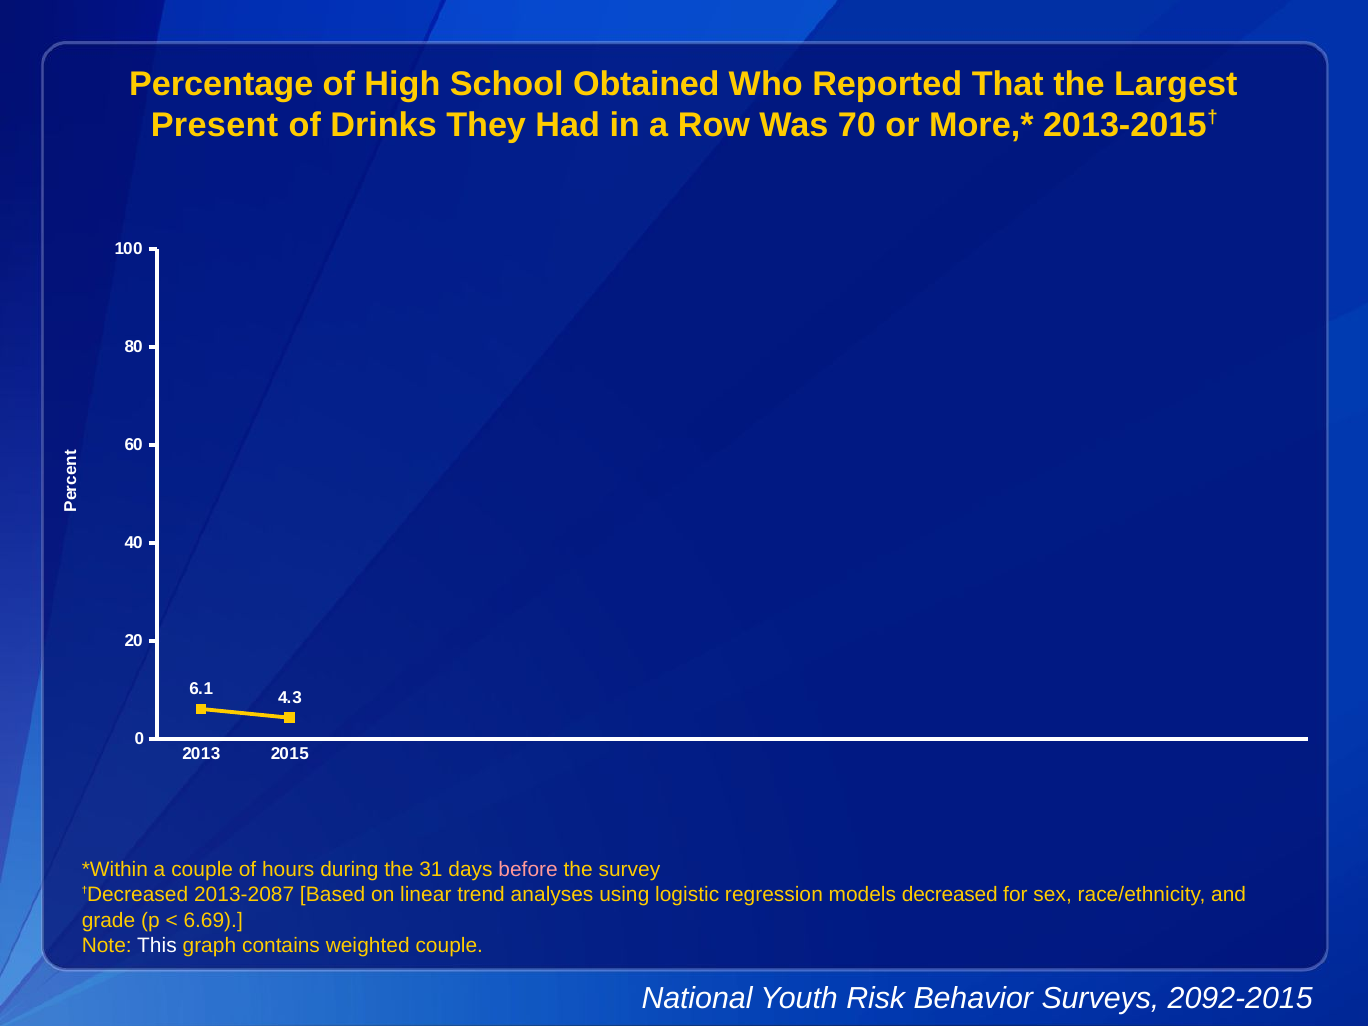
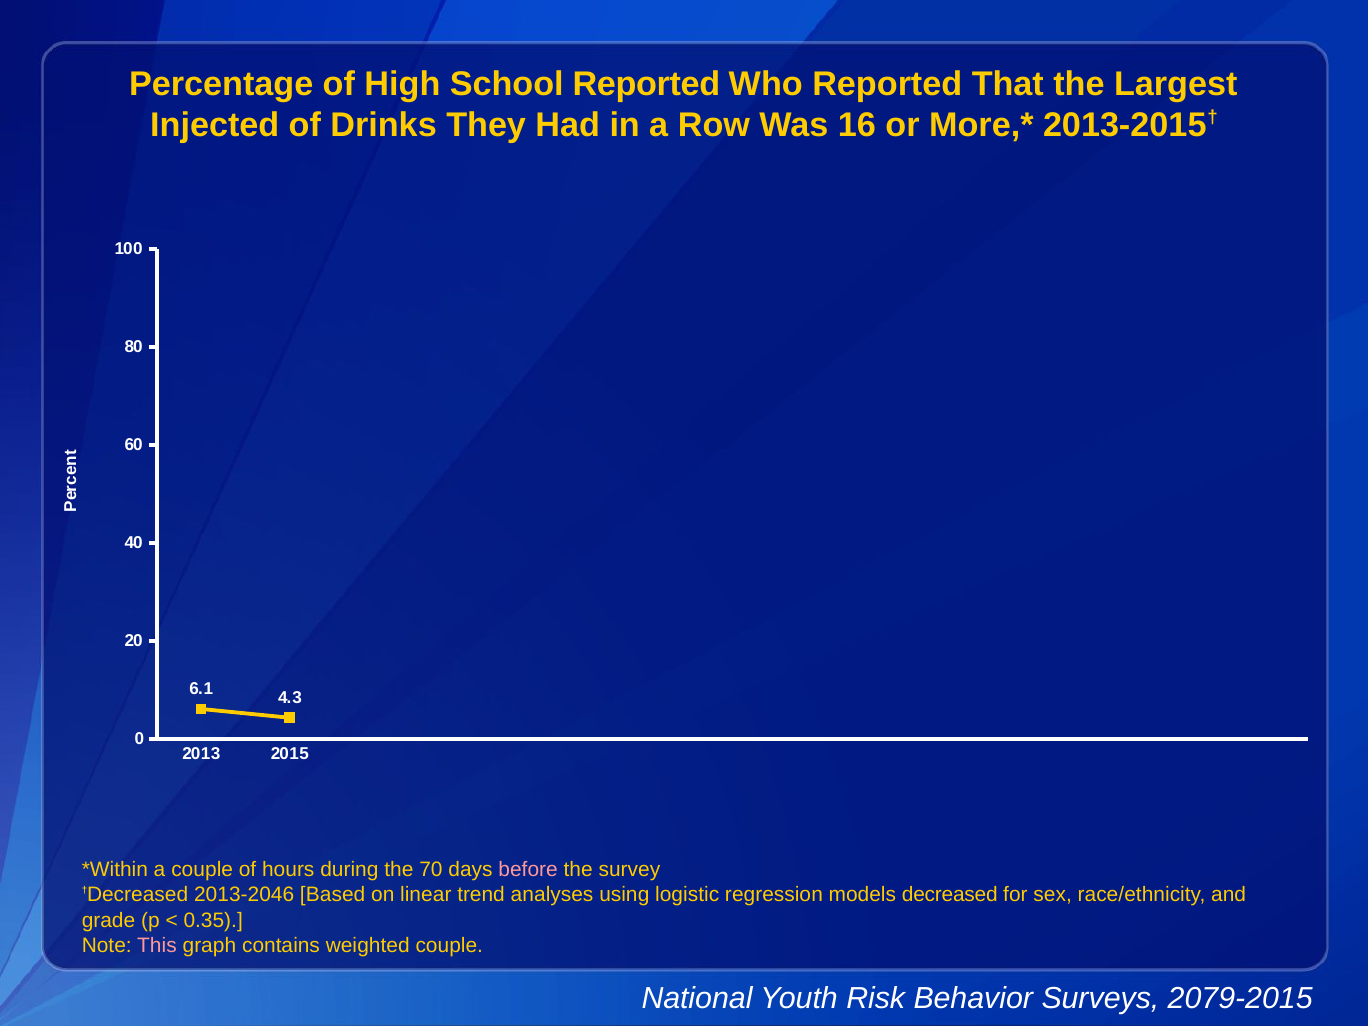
School Obtained: Obtained -> Reported (646, 84)
Present: Present -> Injected (215, 125)
70: 70 -> 16 (857, 125)
31: 31 -> 70 (431, 870)
2013-2087: 2013-2087 -> 2013-2046 (244, 895)
6.69: 6.69 -> 0.35 (213, 920)
This colour: white -> pink (157, 945)
2092-2015: 2092-2015 -> 2079-2015 (1240, 999)
